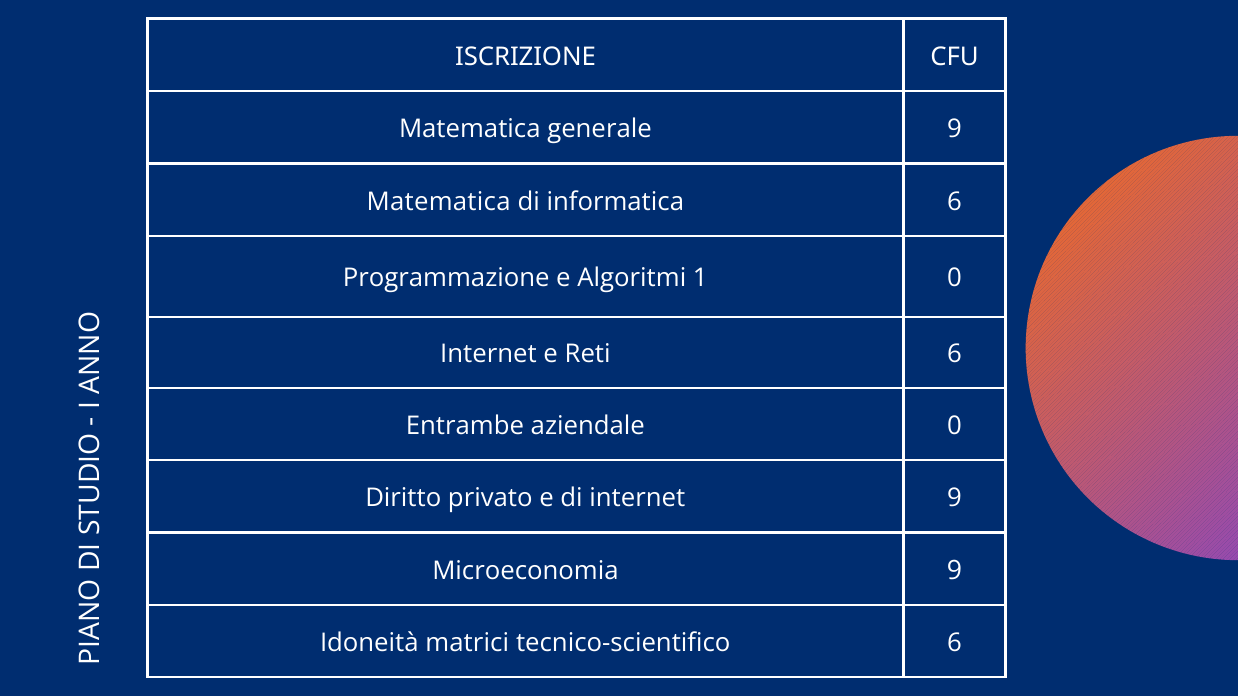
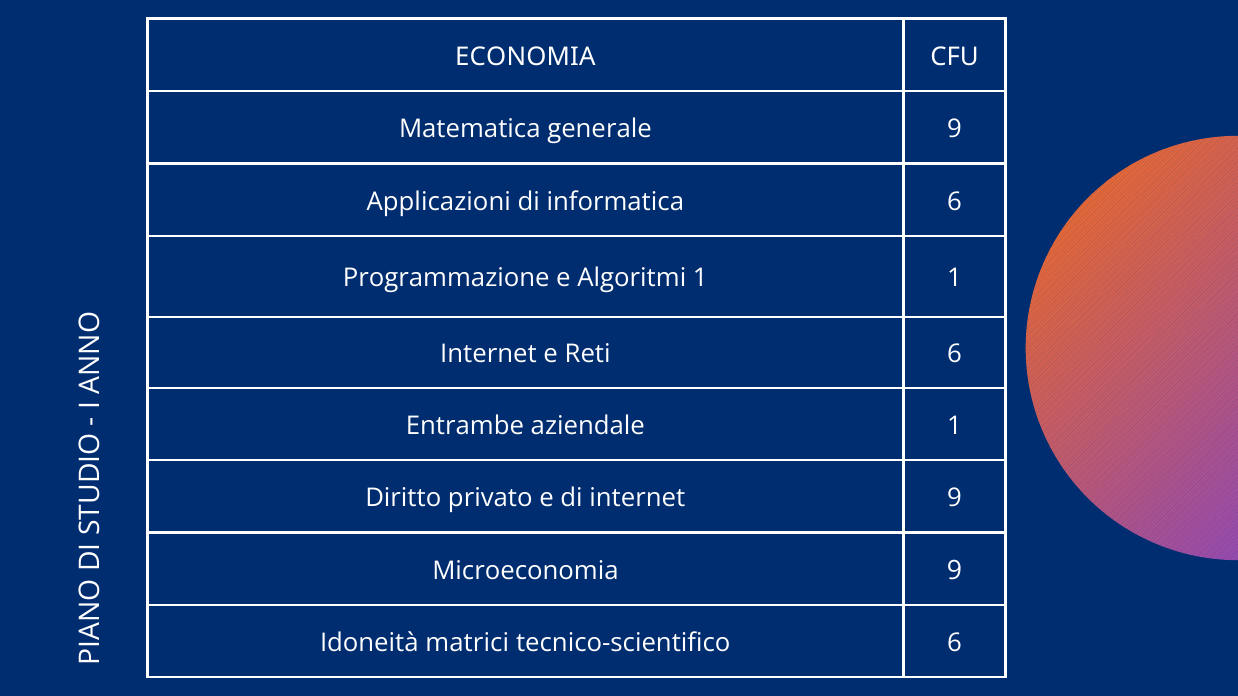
ISCRIZIONE: ISCRIZIONE -> ECONOMIA (525, 57)
Matematica: Matematica -> Applicazioni (439, 202)
1 0: 0 -> 1 (955, 279)
aziendale 0: 0 -> 1 (955, 426)
